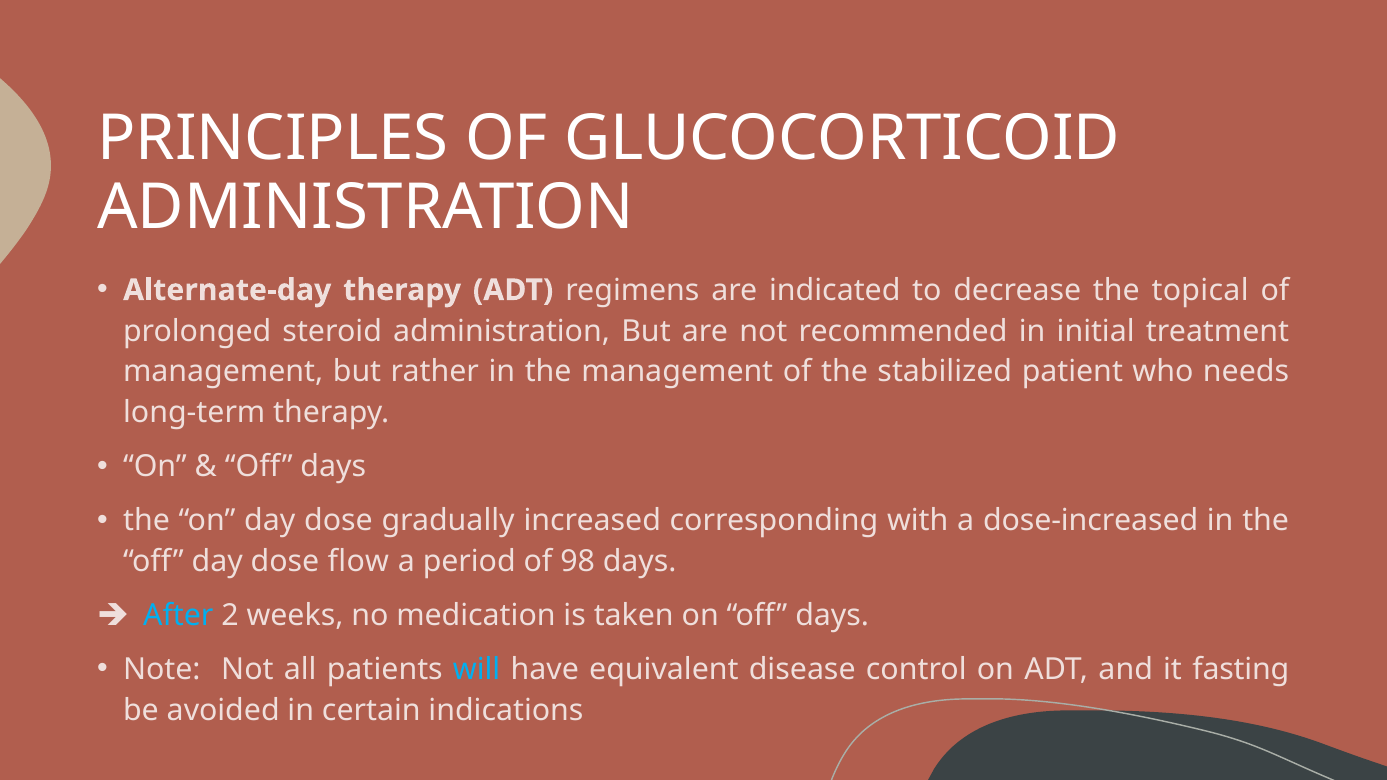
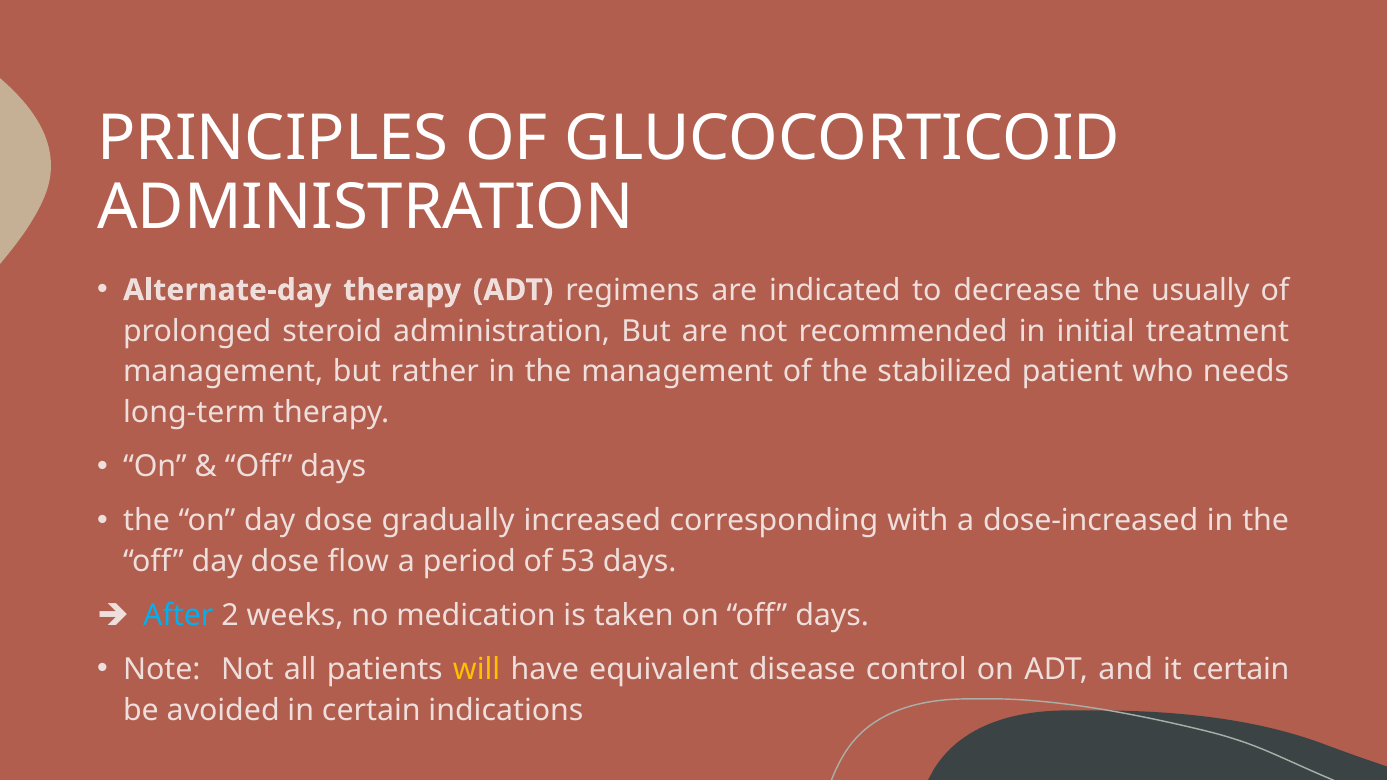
topical: topical -> usually (1200, 290)
98: 98 -> 53 (578, 562)
will colour: light blue -> yellow (477, 670)
it fasting: fasting -> certain (1241, 670)
